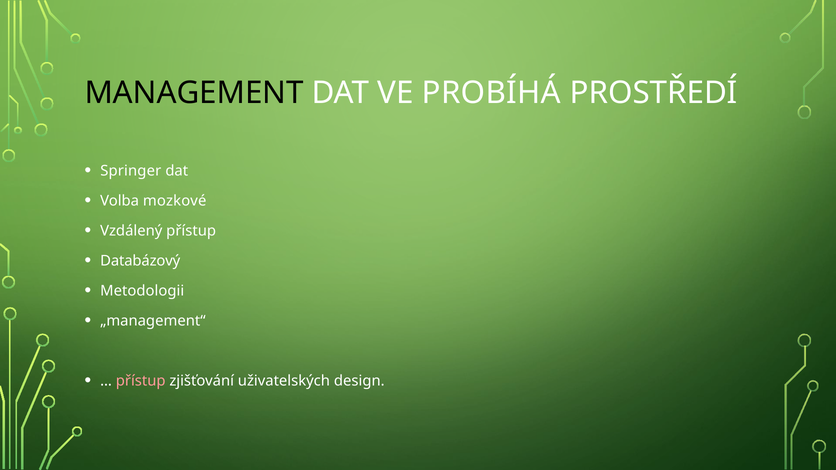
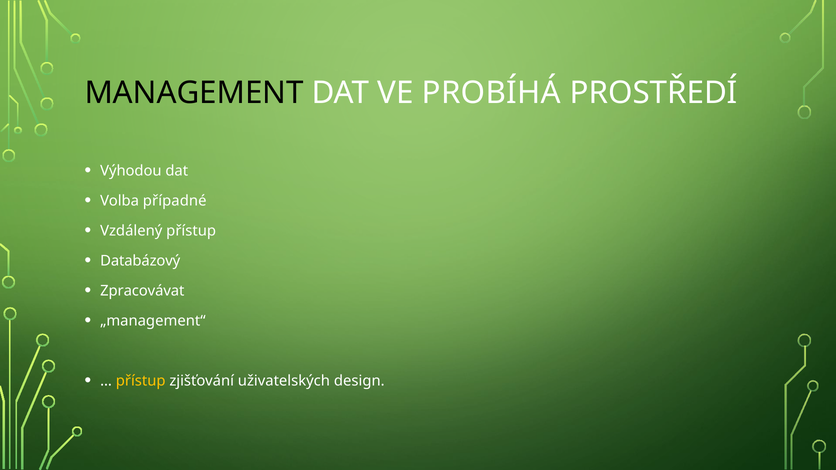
Springer: Springer -> Výhodou (131, 171)
mozkové: mozkové -> případné (175, 201)
Metodologii: Metodologii -> Zpracovávat (142, 291)
přístup colour: pink -> yellow (141, 381)
